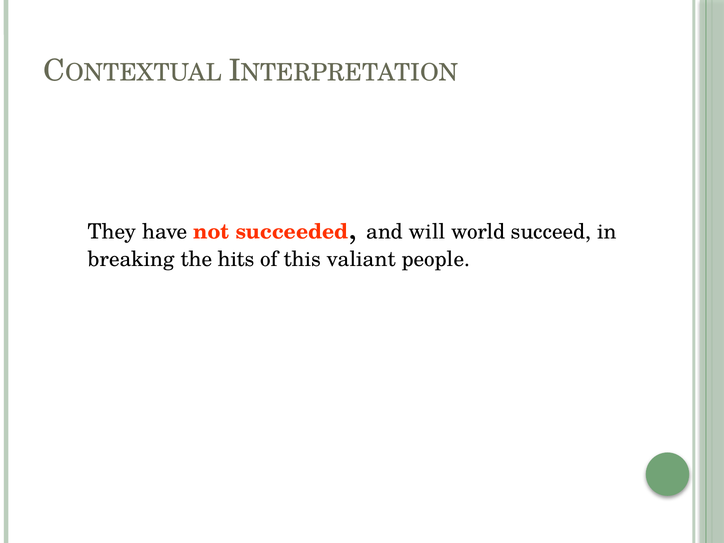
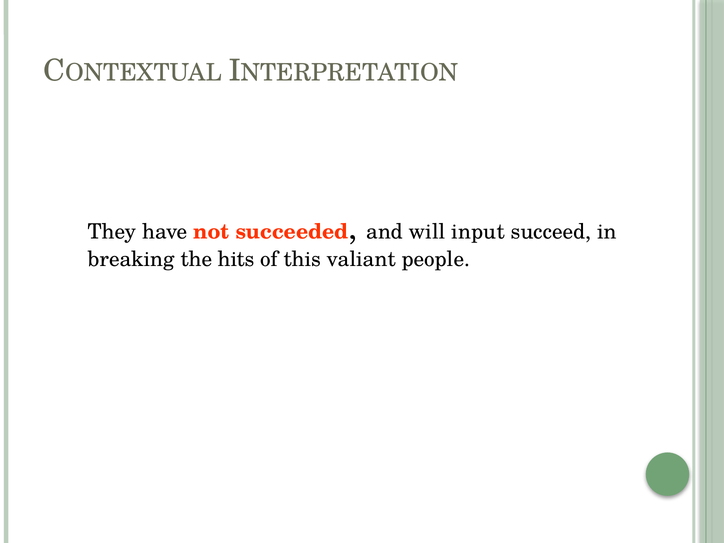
world: world -> input (478, 232)
